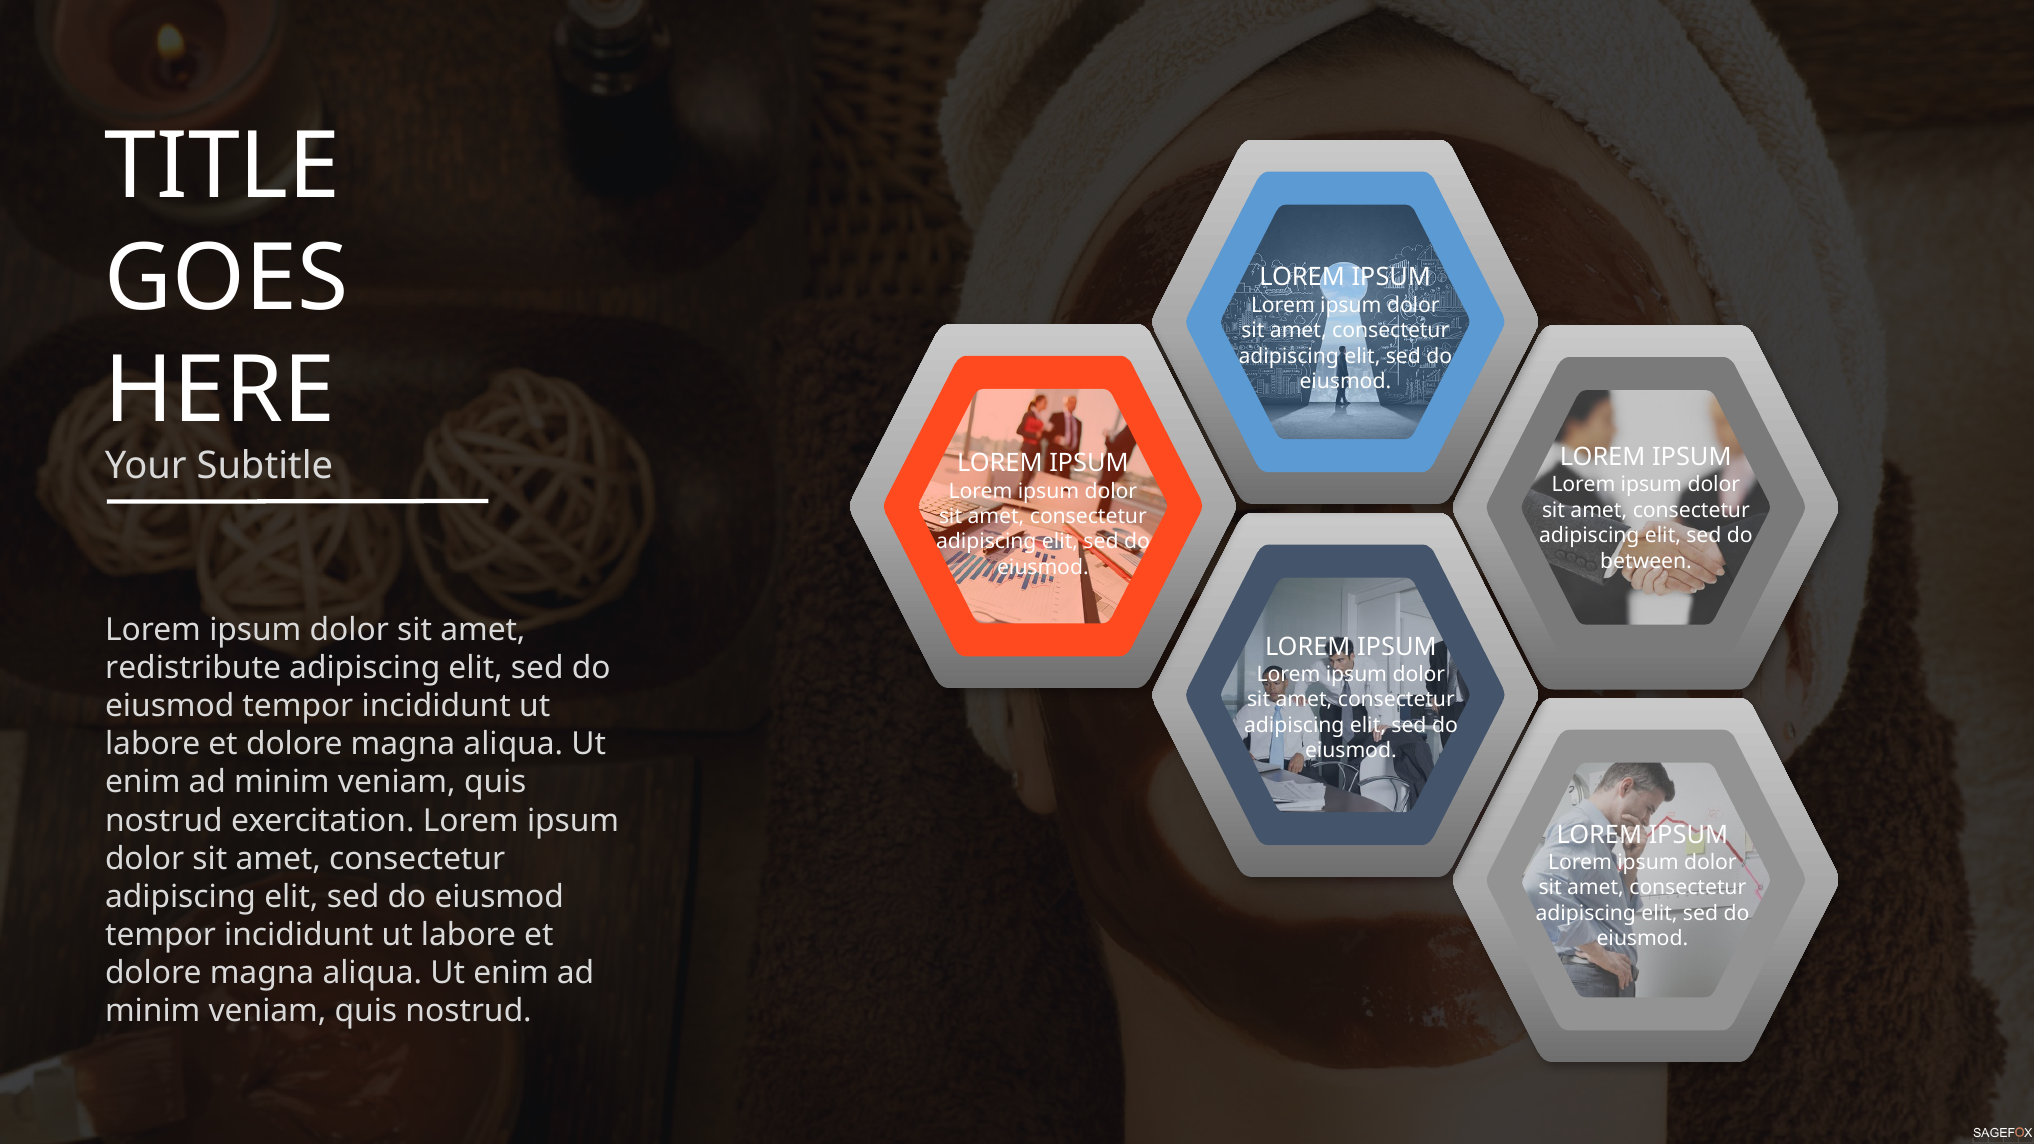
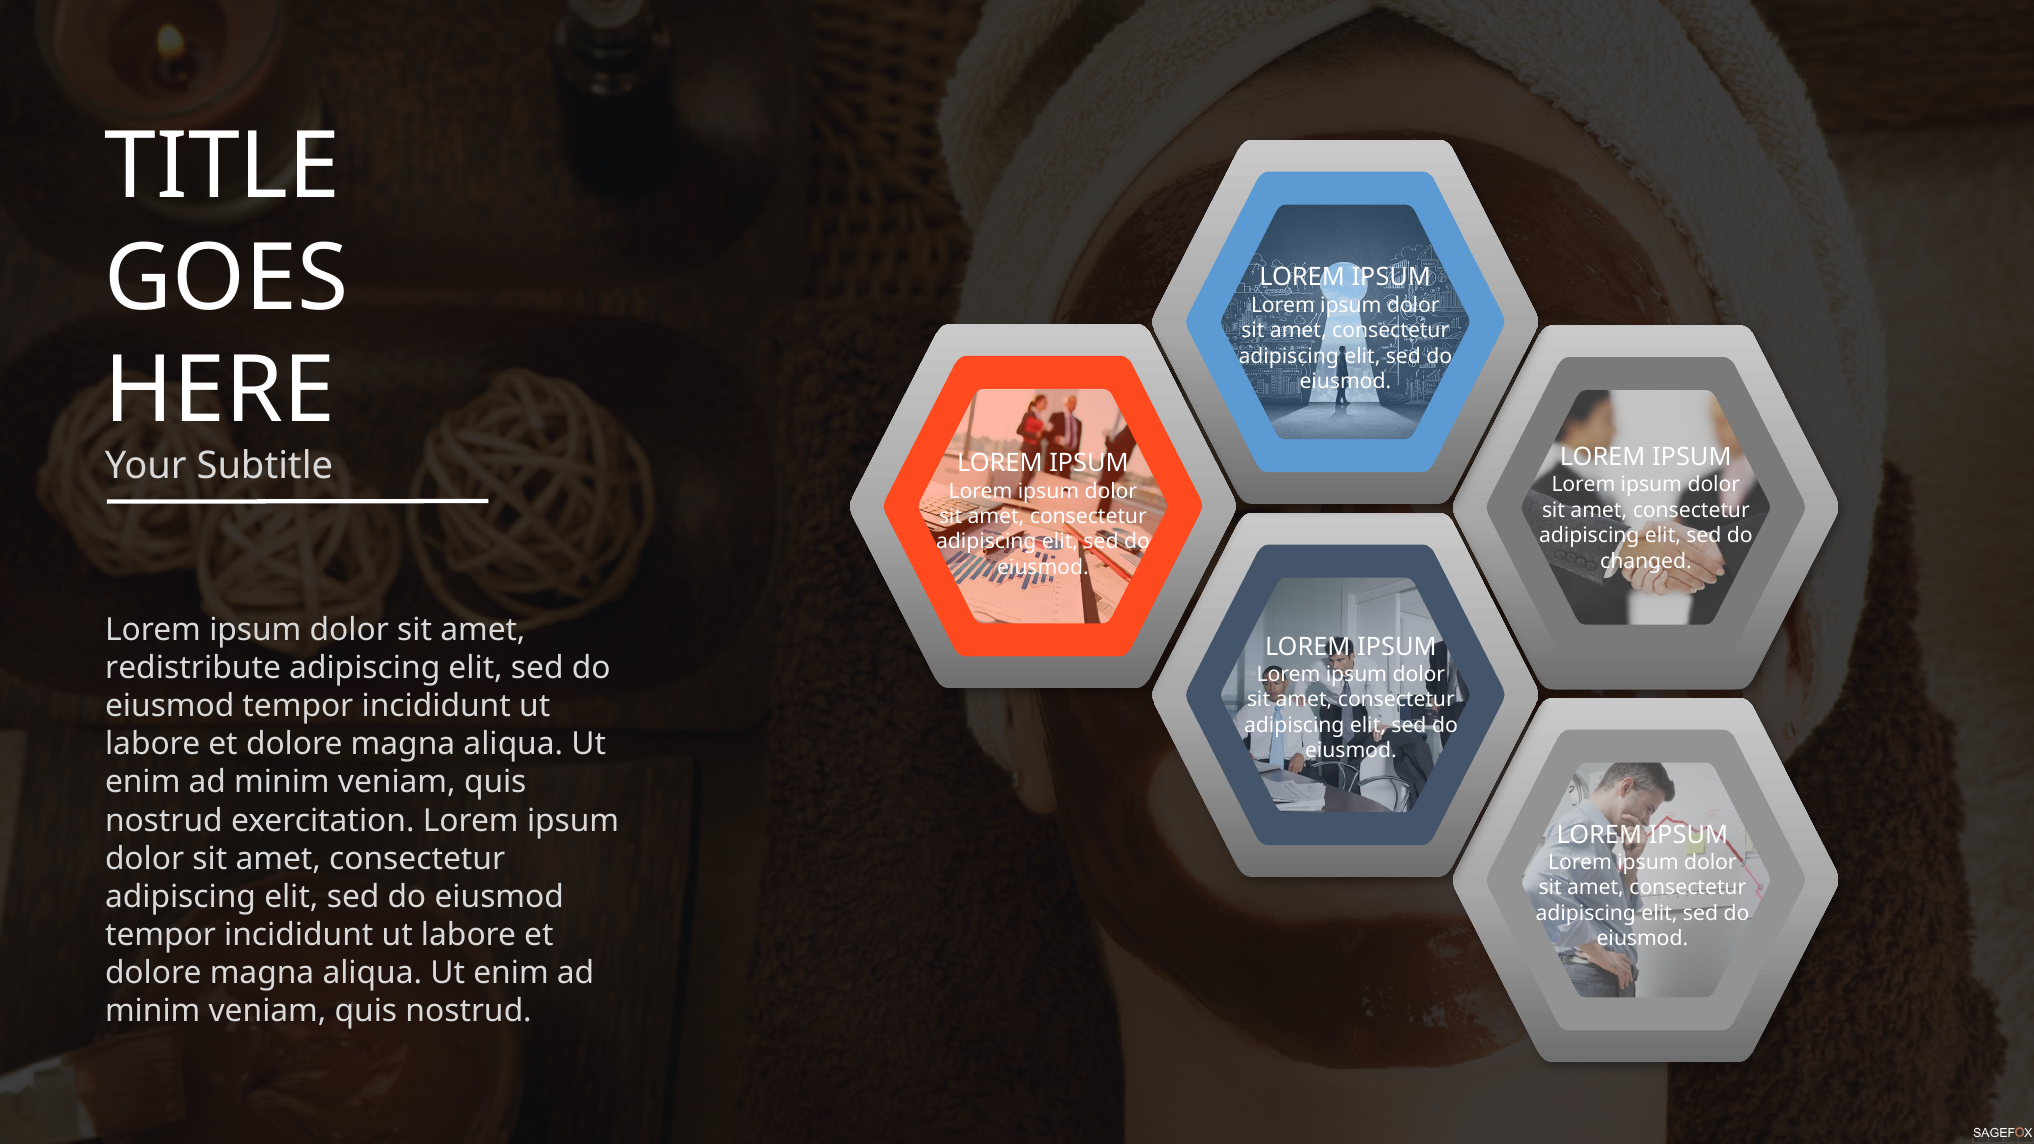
between: between -> changed (1646, 561)
